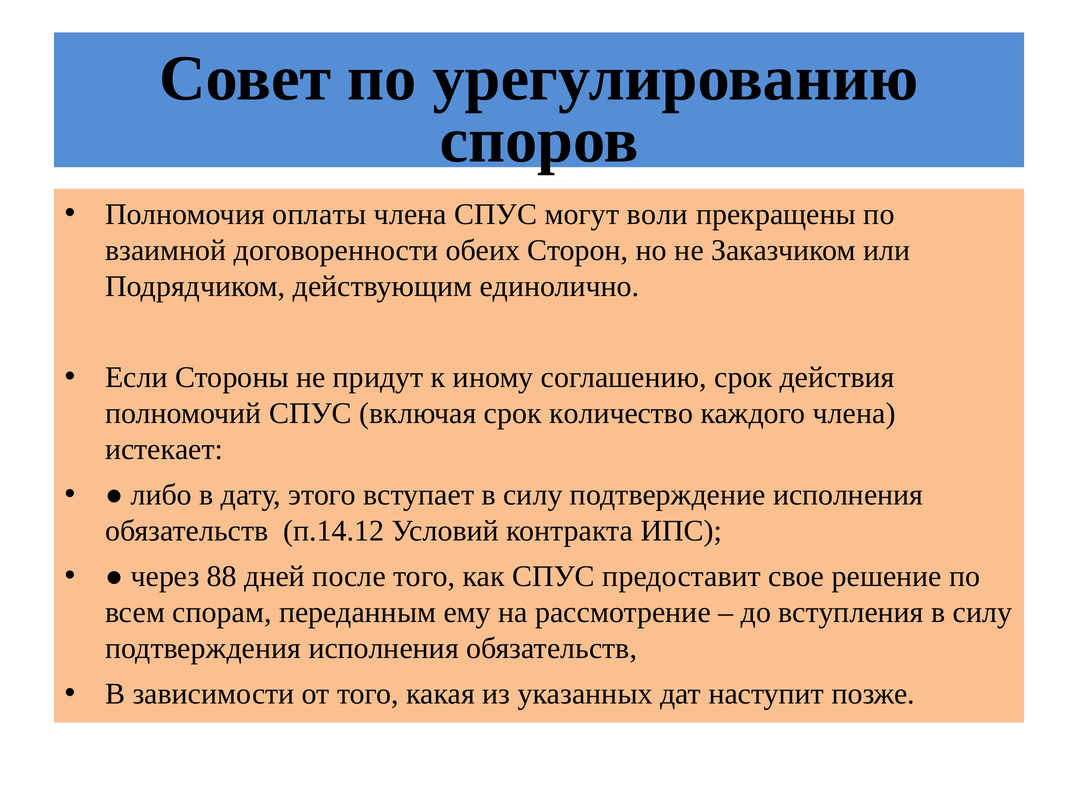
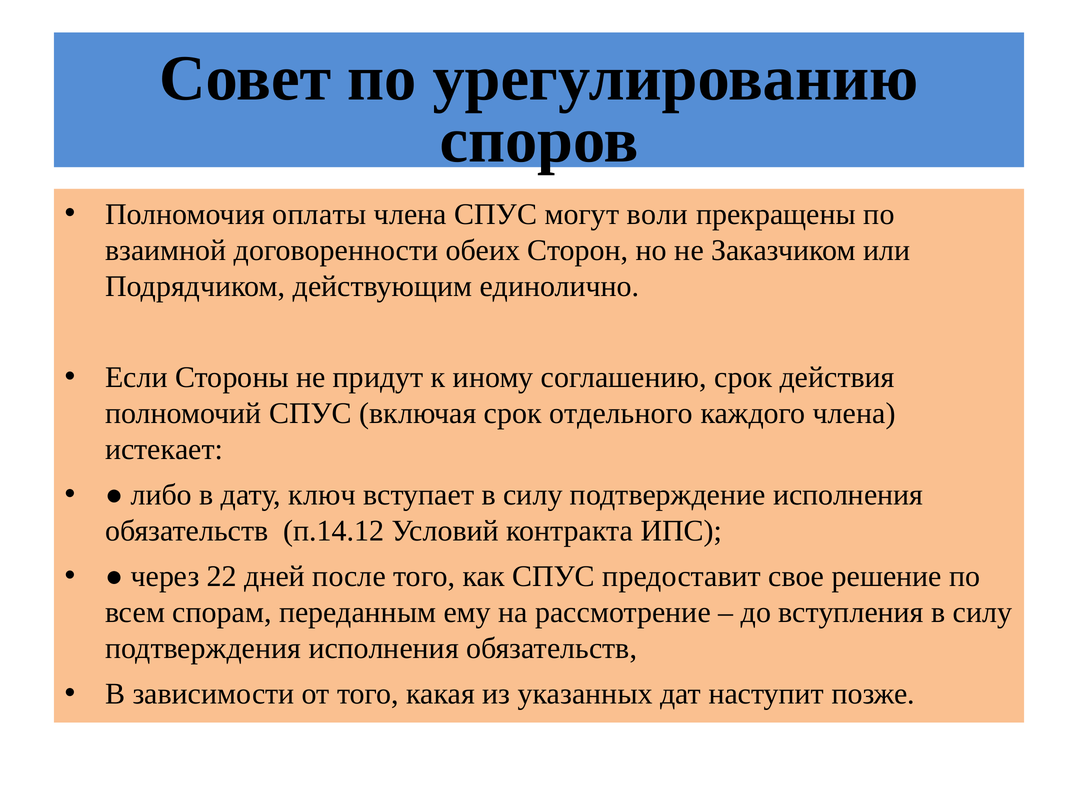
количество: количество -> отдельного (621, 413)
этого: этого -> ключ (322, 495)
88: 88 -> 22 (222, 576)
